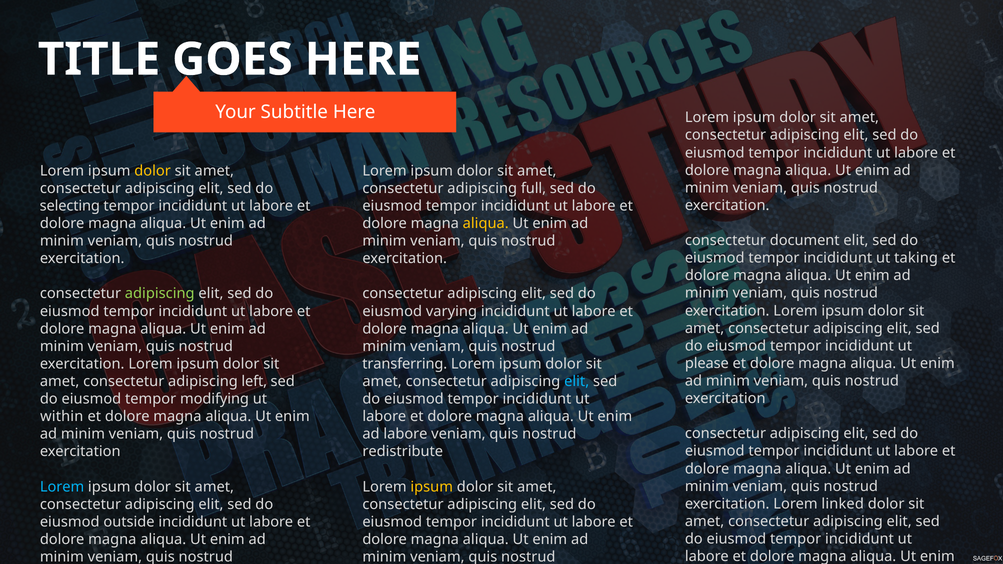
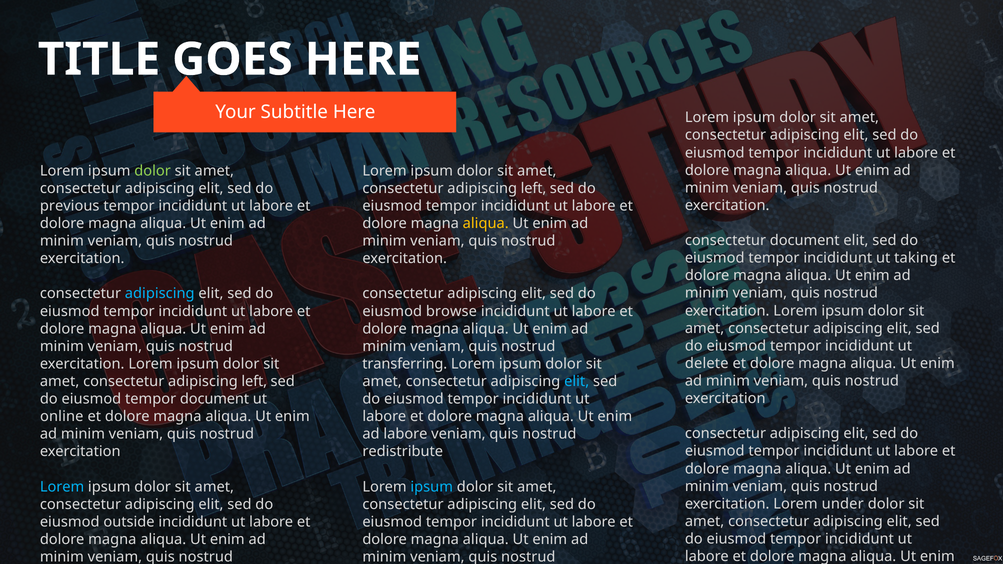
dolor colour: yellow -> light green (153, 171)
full: full -> left (534, 188)
selecting: selecting -> previous (70, 206)
adipiscing colour: light green -> light blue (160, 294)
varying: varying -> browse (451, 311)
please: please -> delete (707, 363)
tempor modifying: modifying -> document (215, 399)
within: within -> online (62, 417)
ipsum colour: yellow -> light blue (432, 487)
linked: linked -> under (843, 504)
